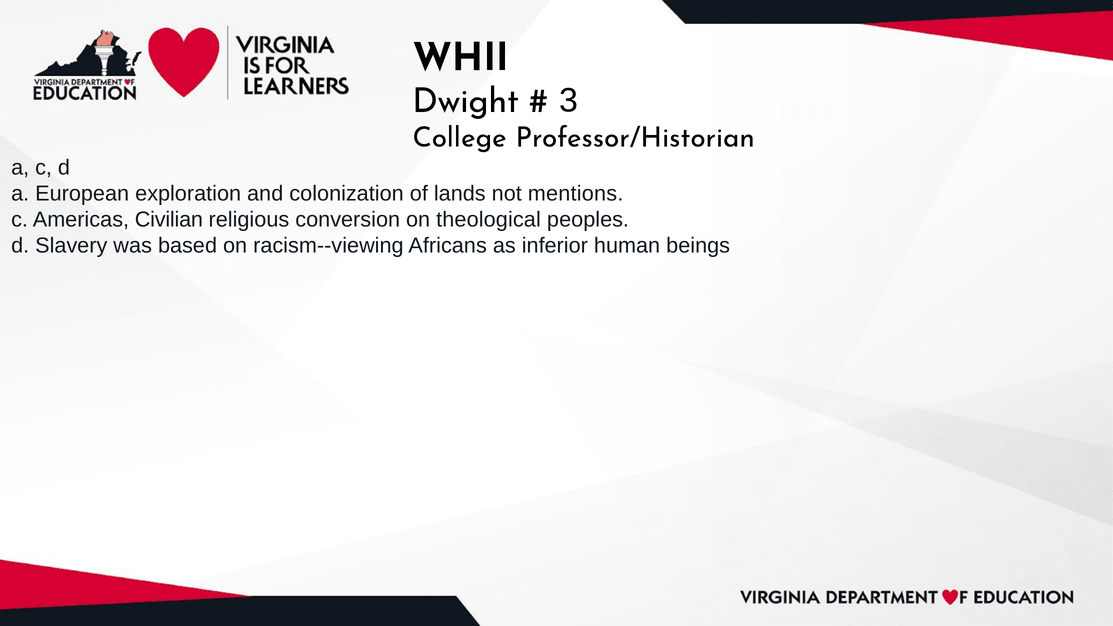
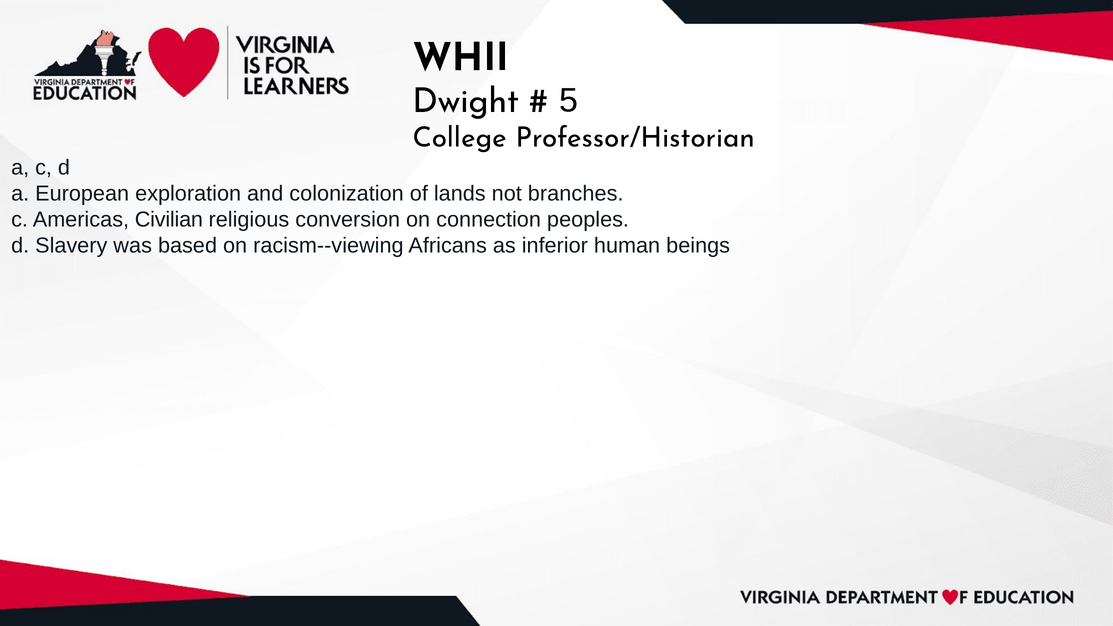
3: 3 -> 5 (569, 101)
mentions: mentions -> branches (576, 194)
theological: theological -> connection (489, 220)
